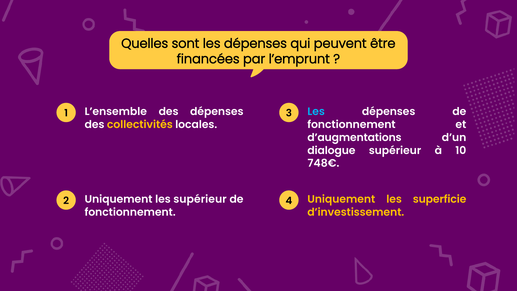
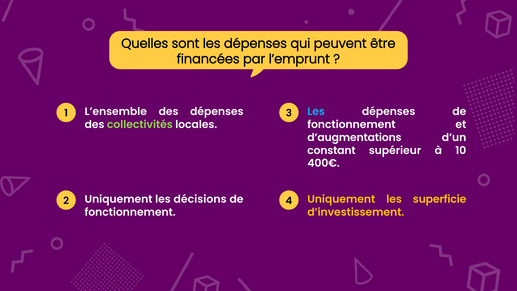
collectivités colour: yellow -> light green (140, 125)
dialogue: dialogue -> constant (331, 150)
748€: 748€ -> 400€ (324, 163)
les supérieur: supérieur -> décisions (200, 199)
